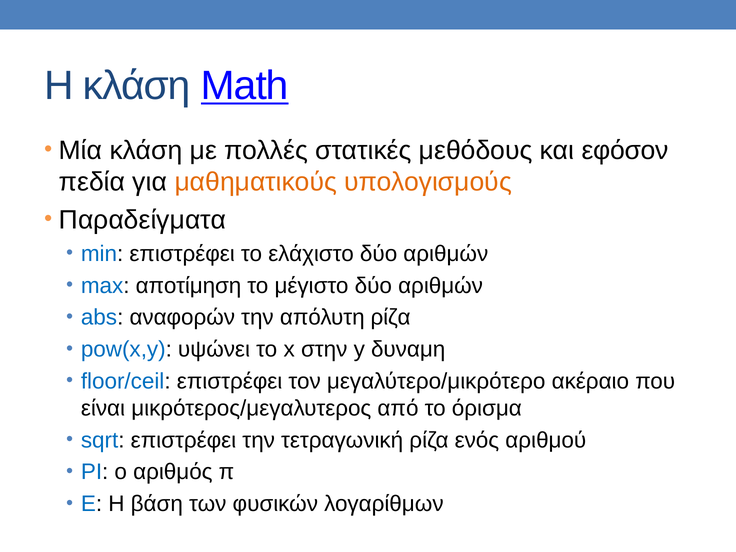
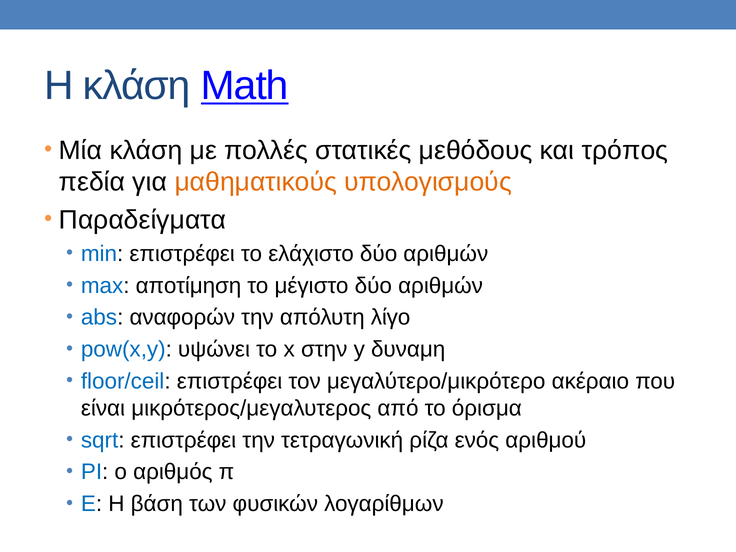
εφόσον: εφόσον -> τρόπος (625, 150)
απόλυτη ρίζα: ρίζα -> λίγο (391, 318)
